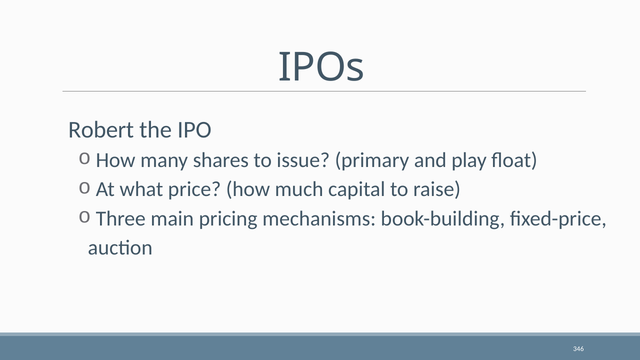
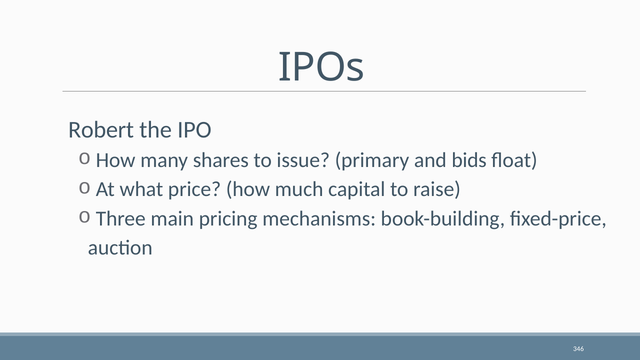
play: play -> bids (469, 160)
